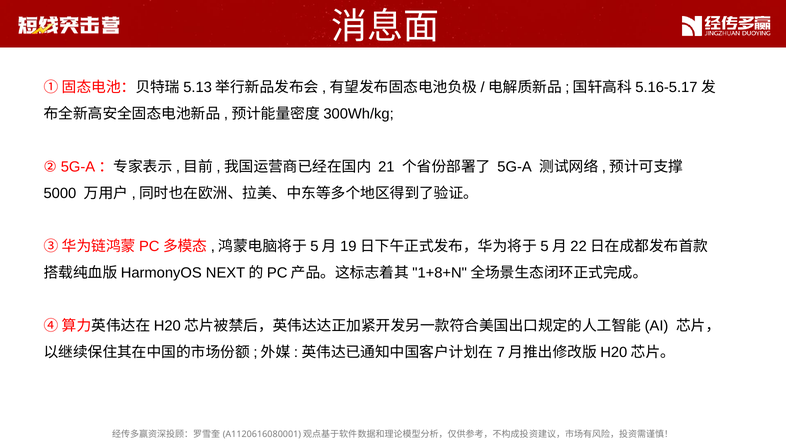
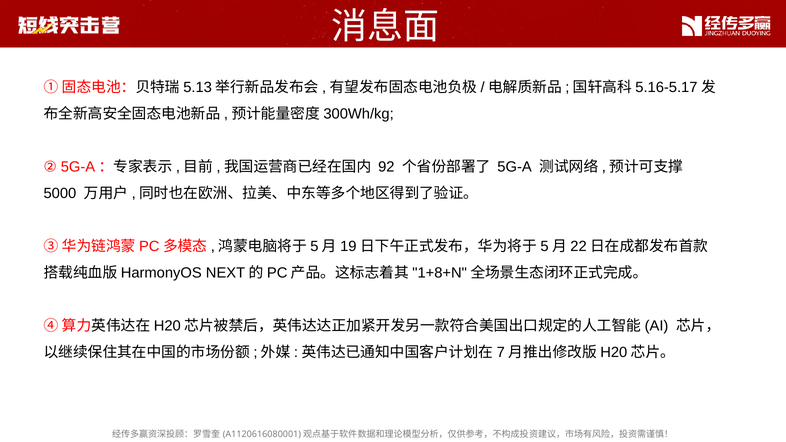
21: 21 -> 92 (386, 167)
